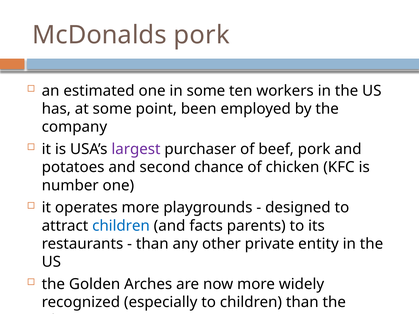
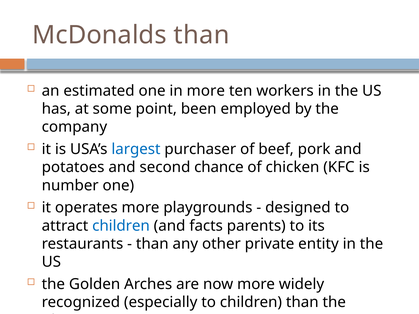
McDonalds pork: pork -> than (202, 35)
in some: some -> more (206, 91)
largest colour: purple -> blue (136, 149)
